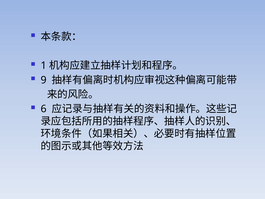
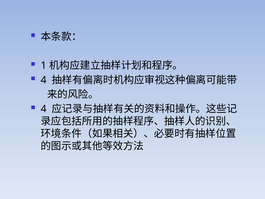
9: 9 -> 4 (44, 80)
6: 6 -> 4 (44, 109)
